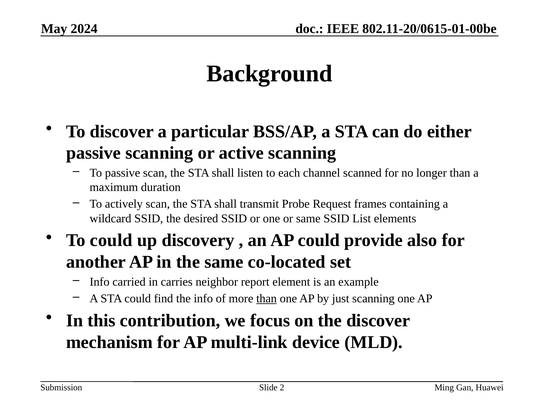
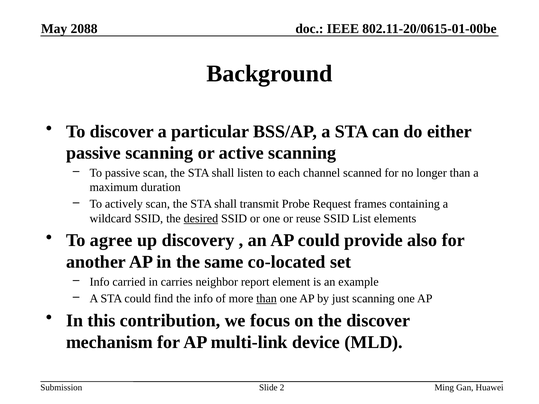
2024: 2024 -> 2088 (84, 29)
desired underline: none -> present (201, 219)
or same: same -> reuse (308, 219)
To could: could -> agree (111, 241)
